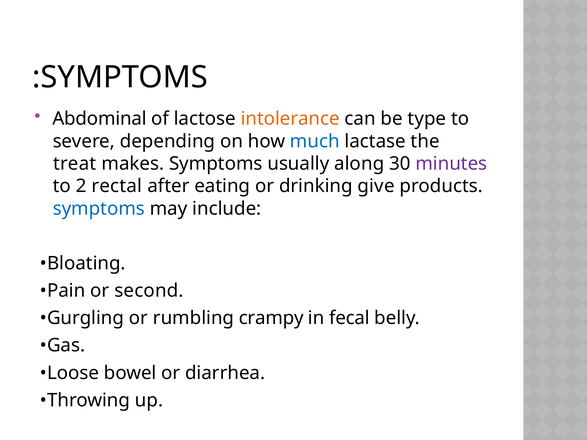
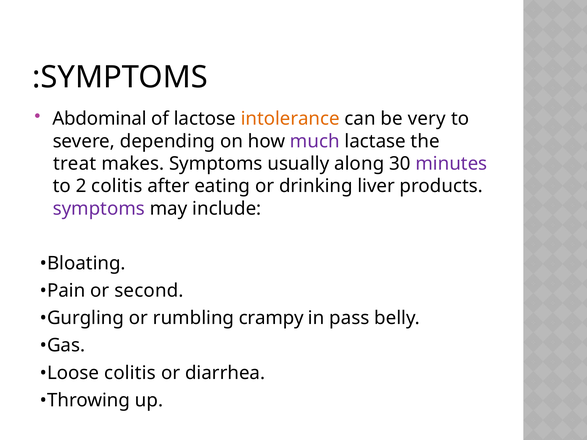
type: type -> very (427, 119)
much colour: blue -> purple (315, 141)
2 rectal: rectal -> colitis (117, 186)
give: give -> liver (376, 186)
symptoms colour: blue -> purple (99, 209)
fecal: fecal -> pass (349, 318)
Loose bowel: bowel -> colitis (130, 373)
